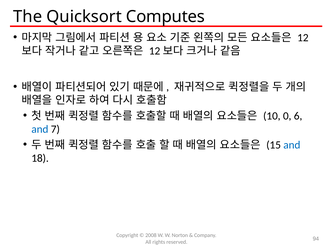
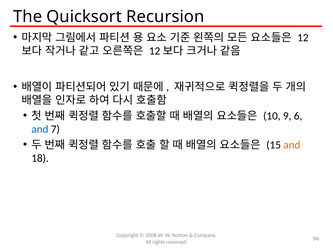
Computes: Computes -> Recursion (165, 17)
0: 0 -> 9 (287, 116)
and colour: blue -> orange (292, 145)
